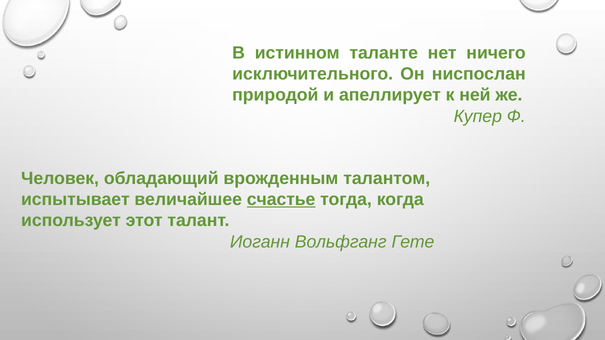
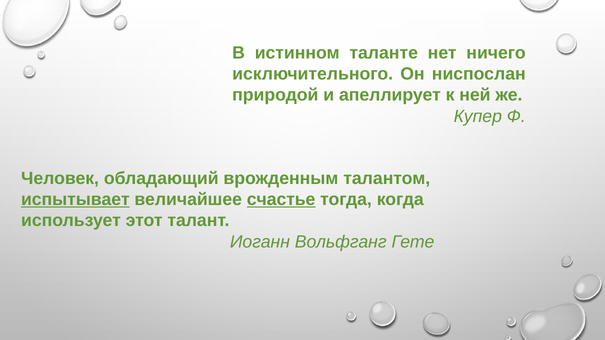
испытывает underline: none -> present (75, 200)
